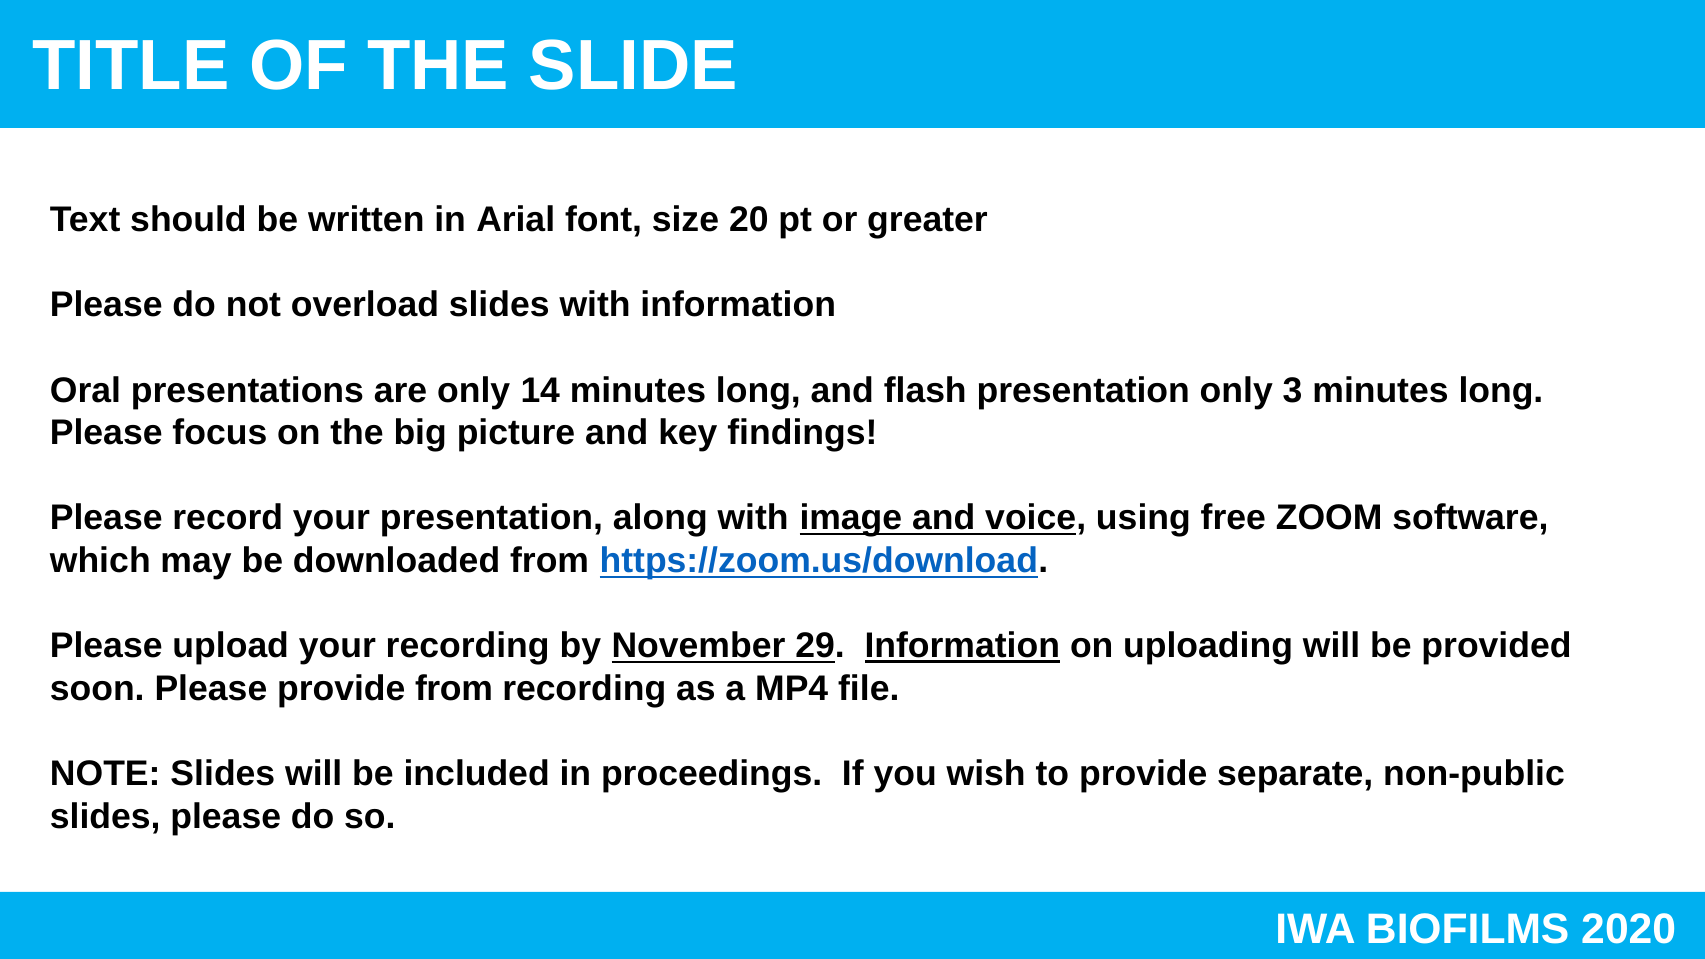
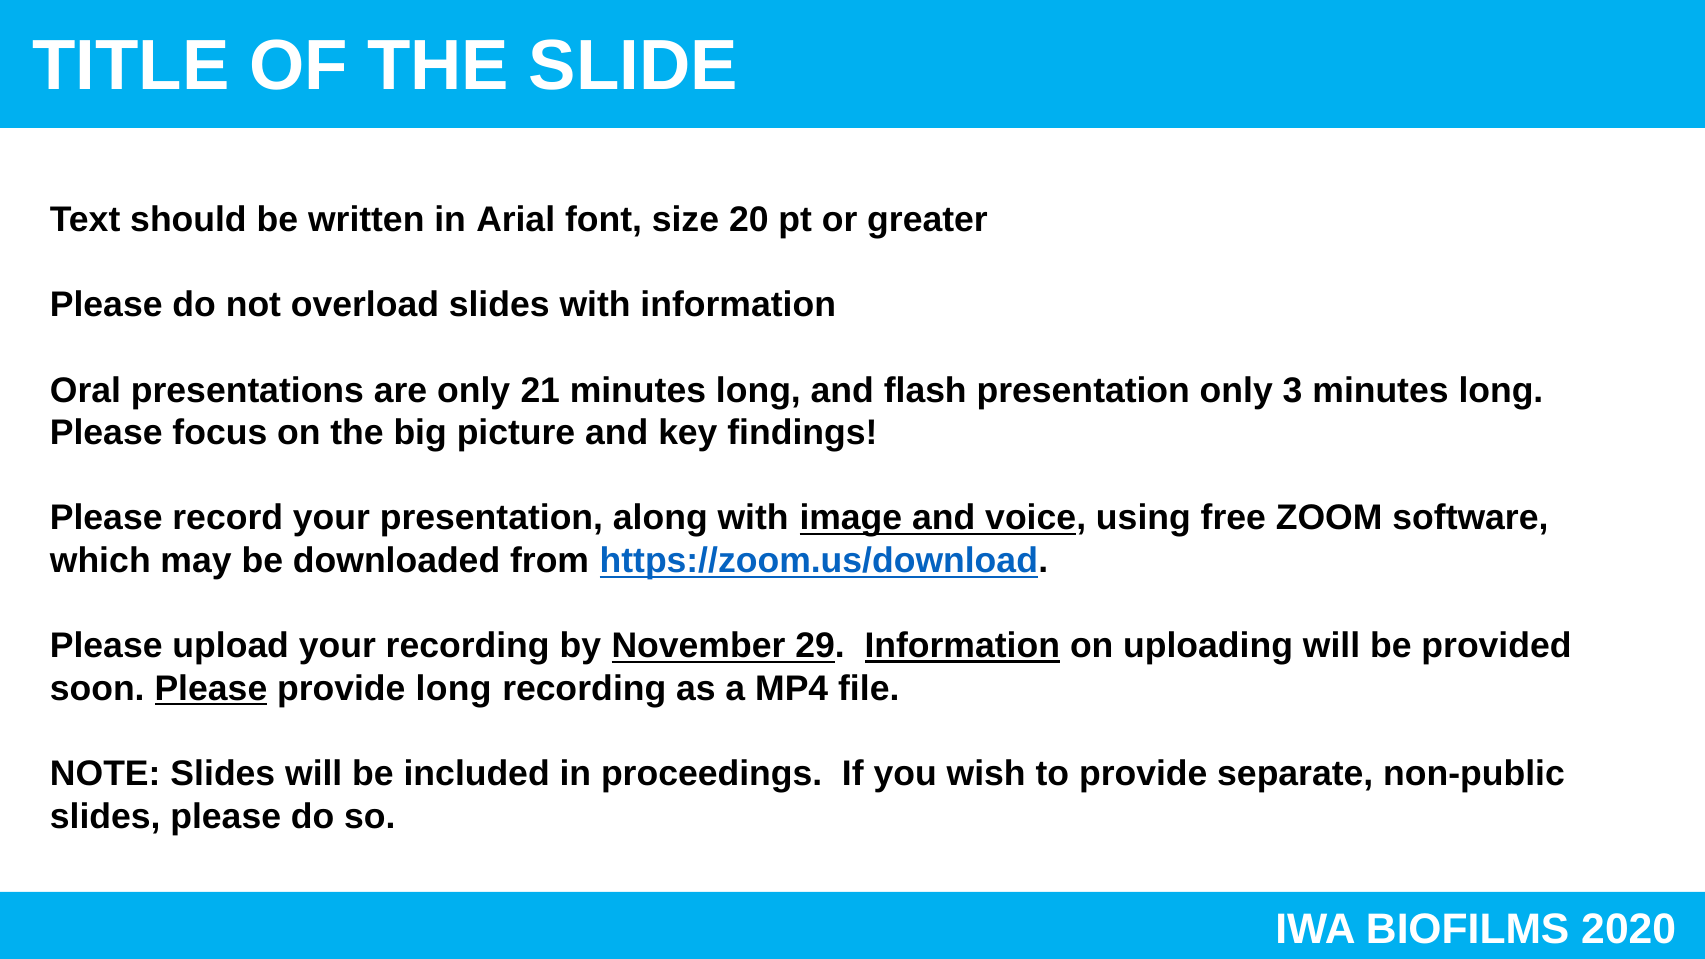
14: 14 -> 21 (540, 390)
Please underline: none -> present (211, 689)
provide from: from -> long (454, 689)
